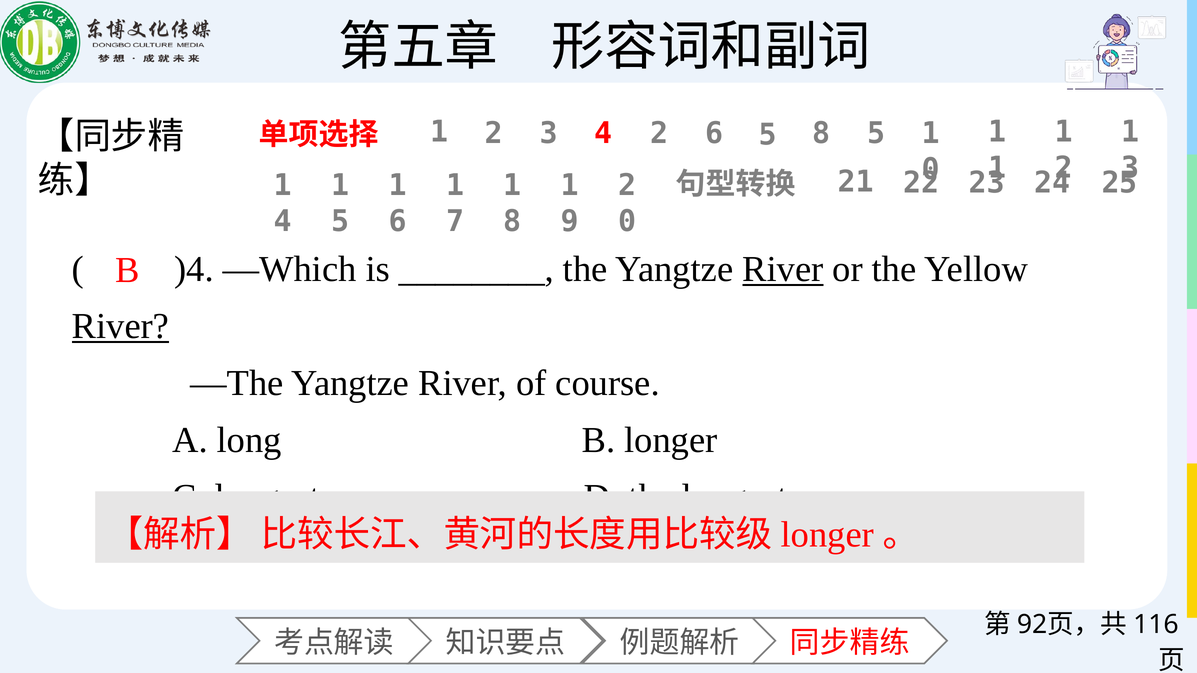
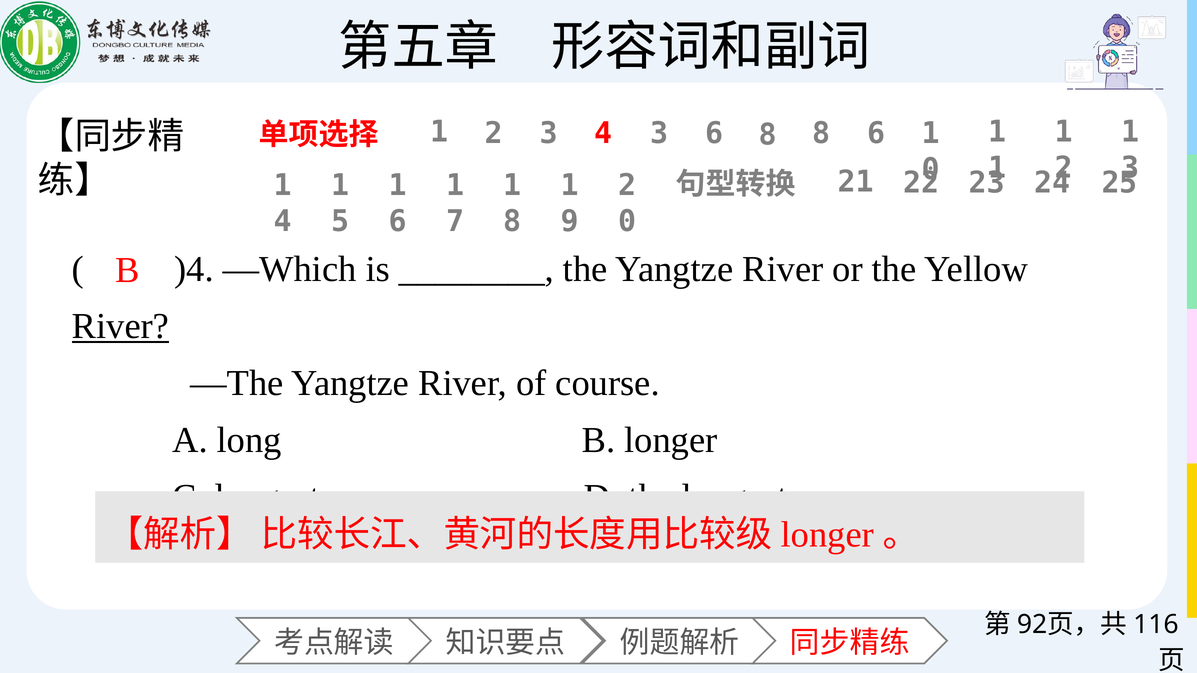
4 2: 2 -> 3 (659, 134)
6 5: 5 -> 8 (768, 135)
8 5: 5 -> 6 (876, 134)
River underline: present -> none (783, 269)
